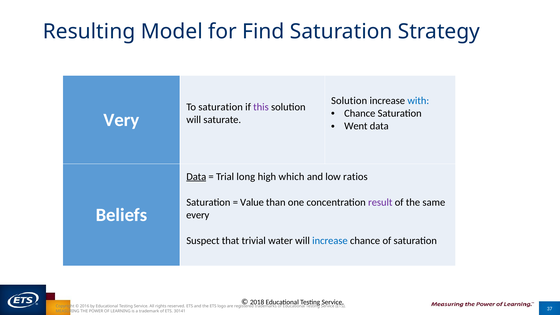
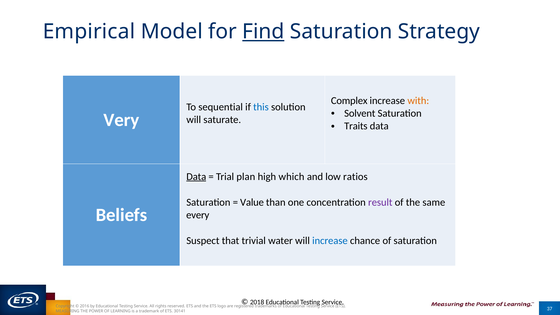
Resulting: Resulting -> Empirical (89, 32)
Find underline: none -> present (263, 32)
Solution: Solution -> Complex (349, 101)
with colour: blue -> orange (418, 101)
To saturation: saturation -> sequential (221, 107)
this colour: purple -> blue (261, 107)
Chance: Chance -> Solvent (360, 113)
Went: Went -> Traits (356, 126)
long: long -> plan (246, 177)
